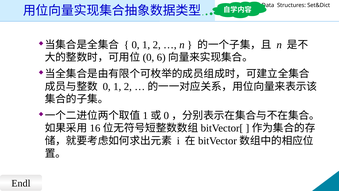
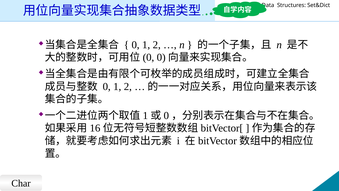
0 6: 6 -> 0 (161, 57)
Endl: Endl -> Char (21, 183)
